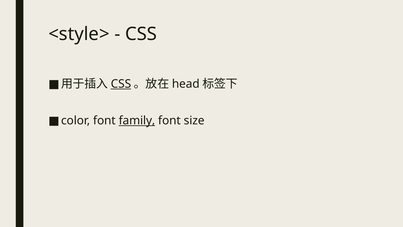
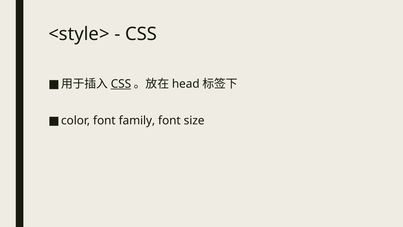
family underline: present -> none (137, 120)
